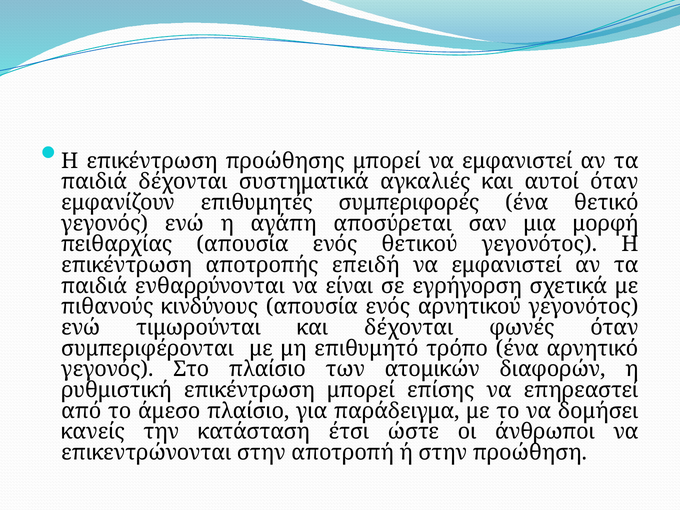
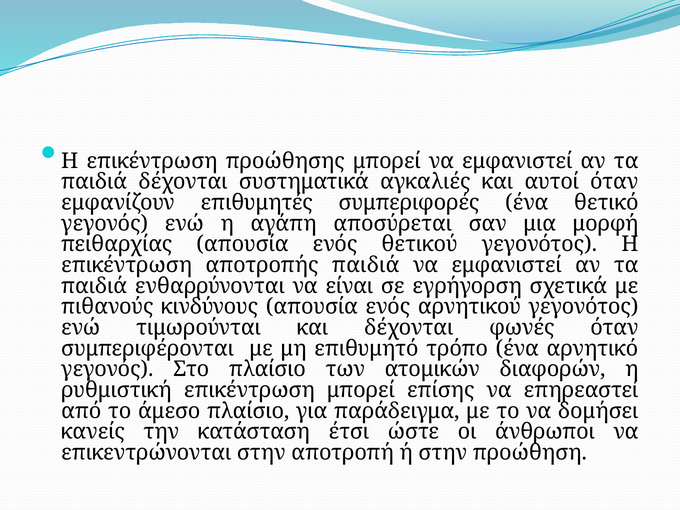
αποτροπής επειδή: επειδή -> παιδιά (366, 265)
